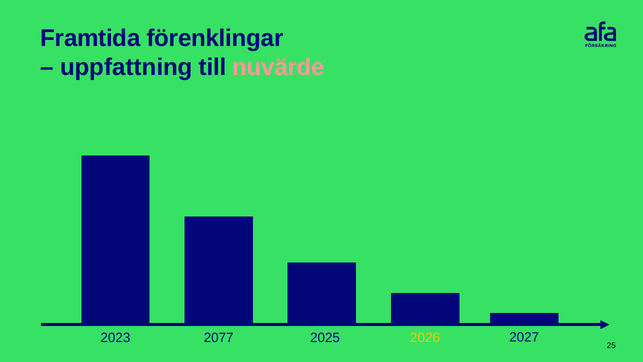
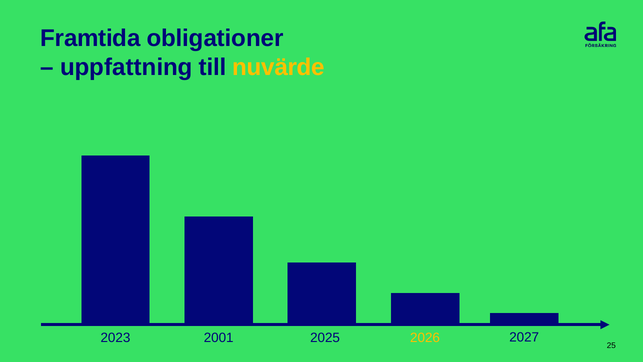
förenklingar: förenklingar -> obligationer (215, 38)
nuvärde colour: pink -> yellow (279, 67)
2077: 2077 -> 2001 (219, 337)
